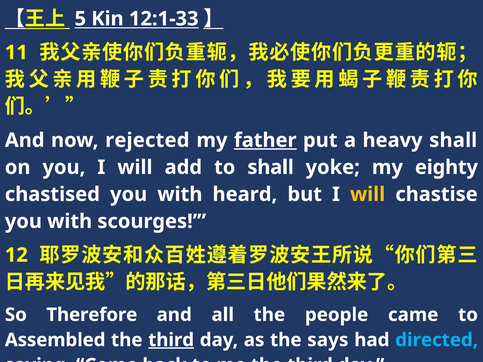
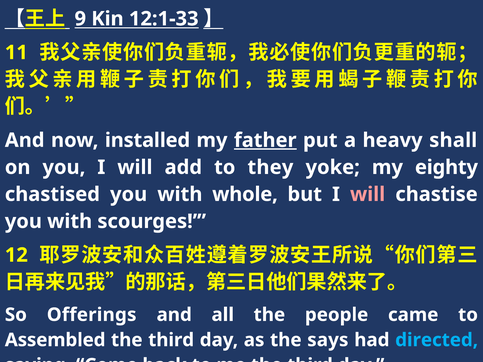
5: 5 -> 9 (80, 19)
rejected: rejected -> installed (147, 140)
to shall: shall -> they (270, 167)
heard: heard -> whole (245, 194)
will colour: yellow -> pink (368, 194)
Therefore: Therefore -> Offerings (92, 315)
third underline: present -> none (171, 340)
